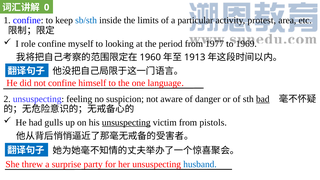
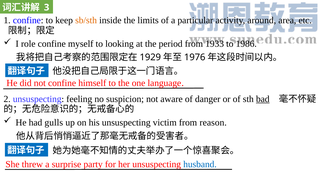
0: 0 -> 3 (47, 7)
sb/sth colour: blue -> orange (86, 20)
protest: protest -> around (262, 20)
1977: 1977 -> 1933 (215, 44)
1969: 1969 -> 1986 (246, 44)
1960: 1960 -> 1929 (150, 57)
1913: 1913 -> 1976 (195, 57)
unsuspecting underline: present -> none (126, 123)
pistols: pistols -> reason (213, 123)
